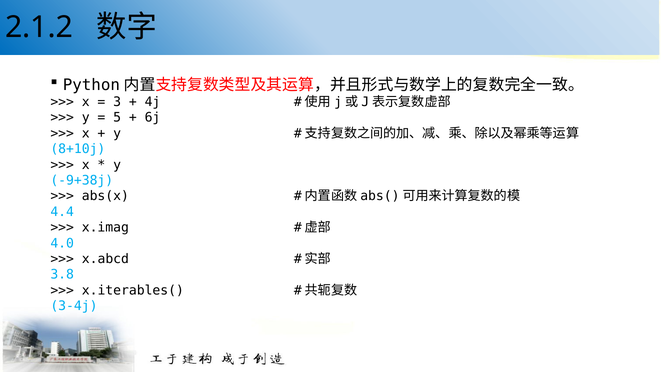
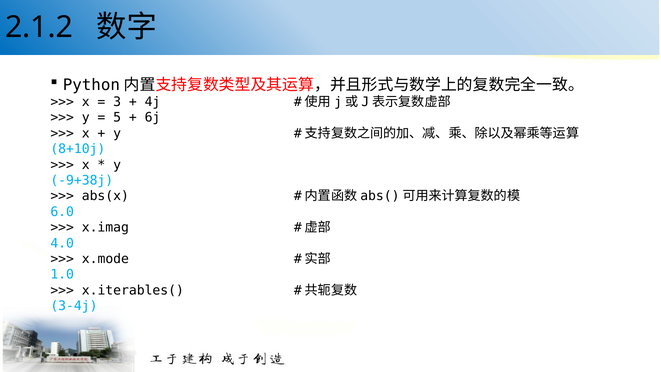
4.4: 4.4 -> 6.0 (62, 212)
x.abcd: x.abcd -> x.mode (105, 259)
3.8: 3.8 -> 1.0 (62, 274)
